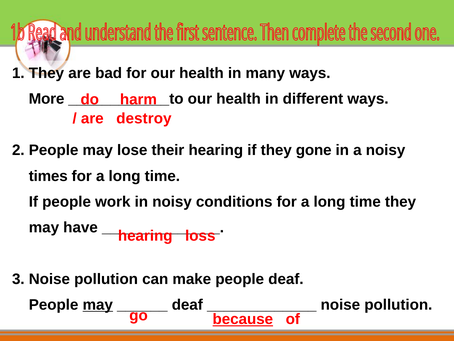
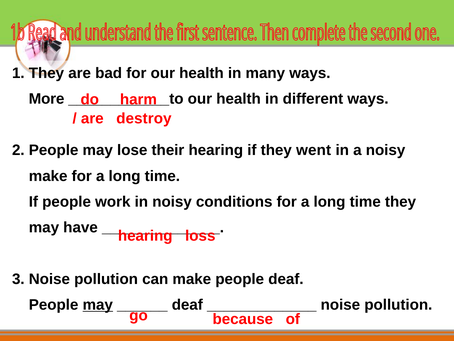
gone: gone -> went (314, 150)
times: times -> make (48, 176)
because underline: present -> none (243, 319)
